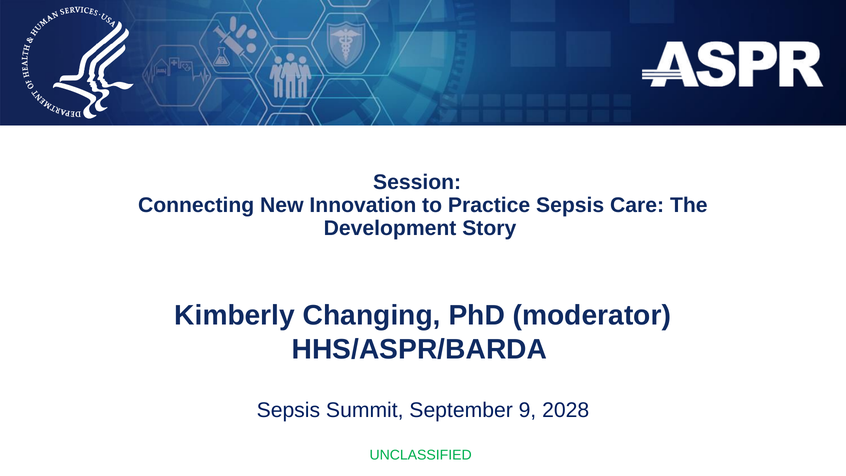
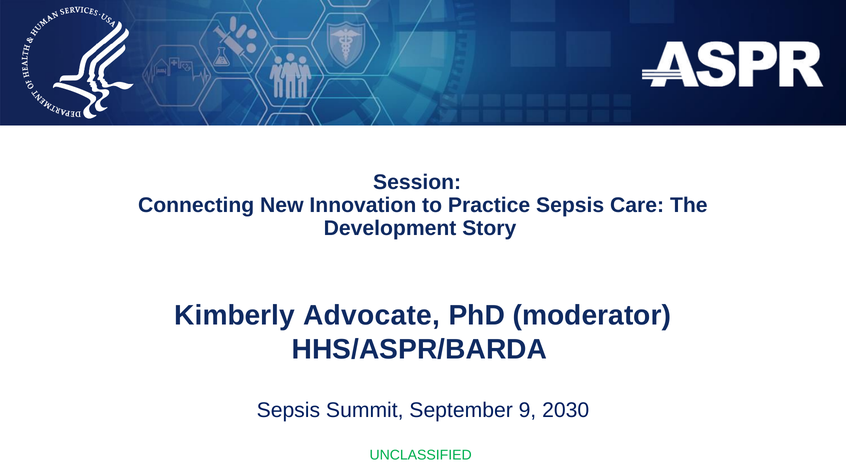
Changing: Changing -> Advocate (372, 316)
2028: 2028 -> 2030 (566, 410)
